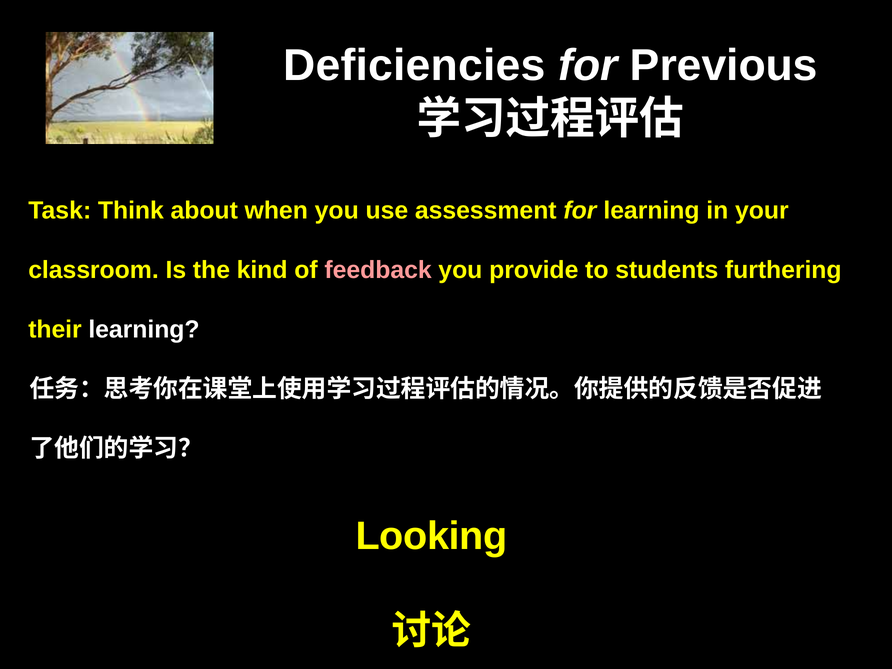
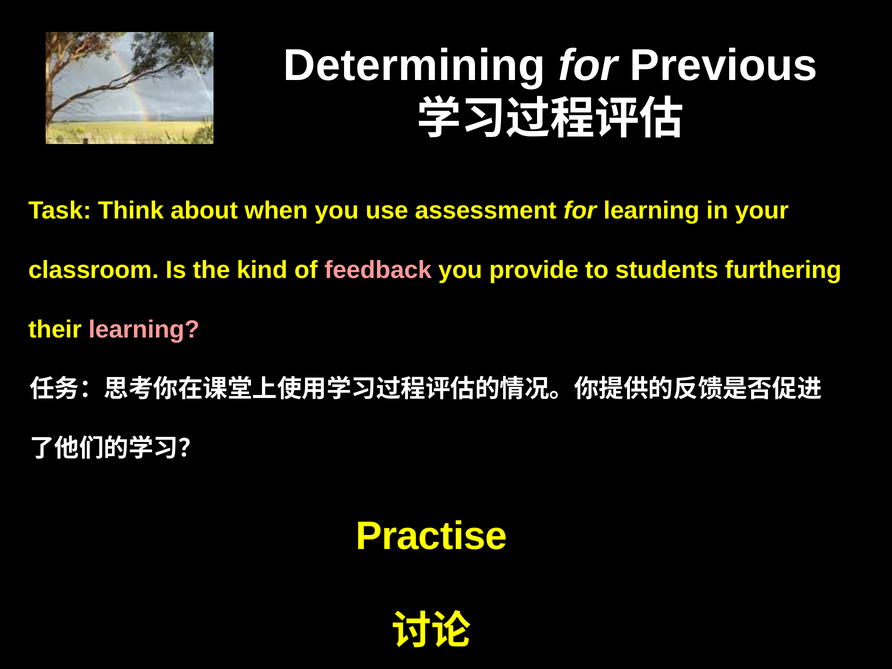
Deficiencies: Deficiencies -> Determining (414, 65)
learning colour: white -> pink (144, 330)
Looking: Looking -> Practise (431, 536)
